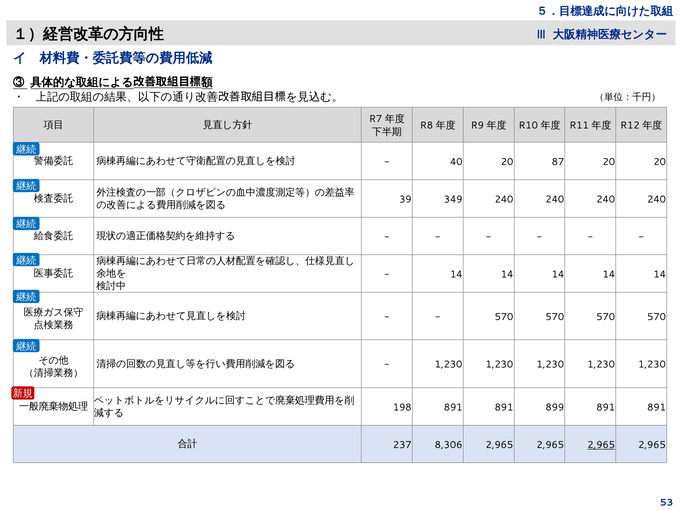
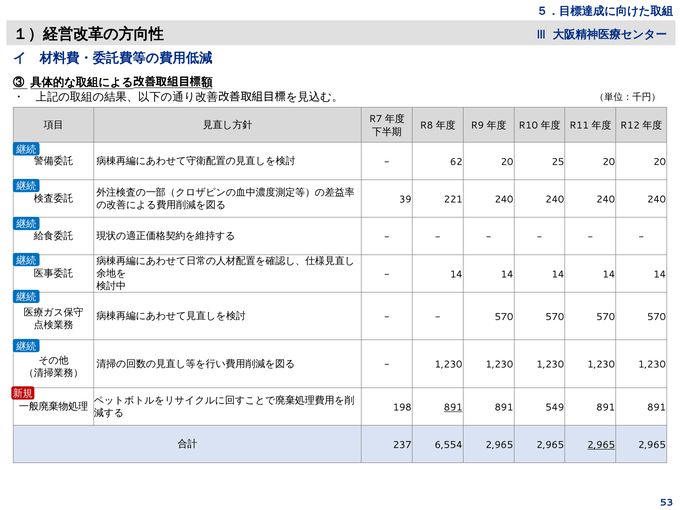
40: 40 -> 62 (456, 162)
87: 87 -> 25 (558, 162)
349: 349 -> 221 (453, 199)
891 underline: none -> present (453, 407)
899: 899 -> 549 (555, 407)
8,306: 8,306 -> 6,554 (449, 445)
